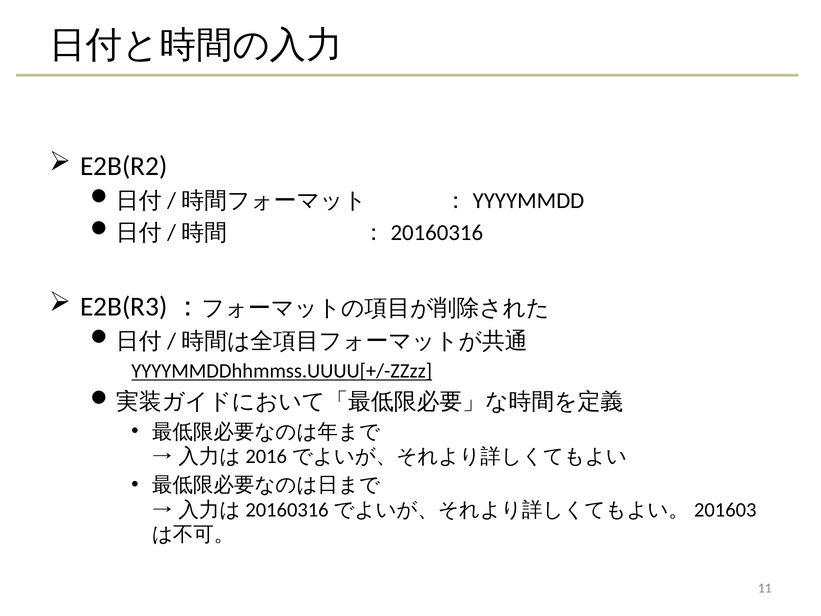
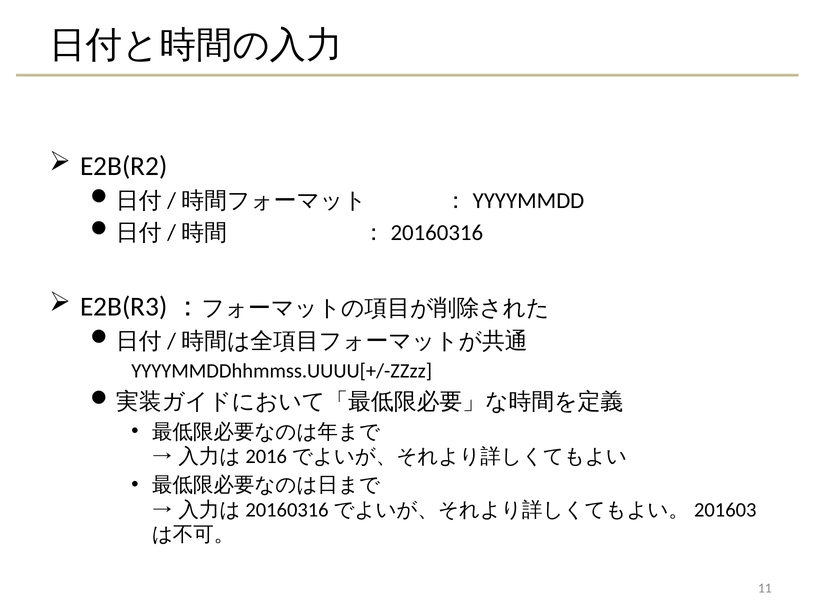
YYYYMMDDhhmmss.UUUU[+/-ZZzz underline: present -> none (282, 371)
